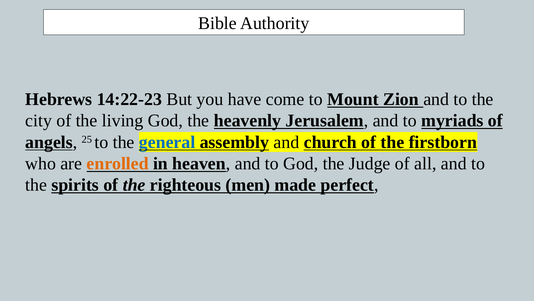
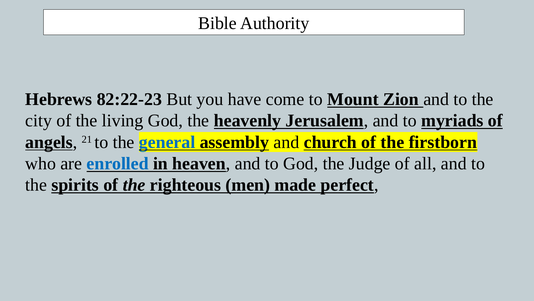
14:22-23: 14:22-23 -> 82:22-23 (129, 99)
25: 25 -> 21 (87, 139)
enrolled colour: orange -> blue (118, 163)
